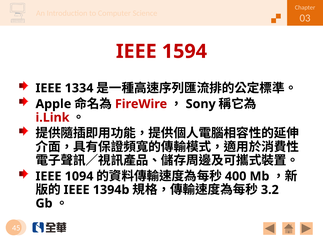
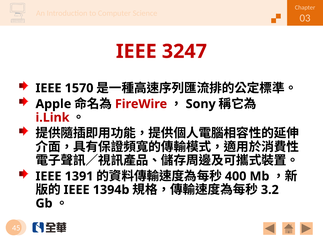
1594: 1594 -> 3247 (184, 51)
1334: 1334 -> 1570 (79, 88)
1094: 1094 -> 1391 (79, 176)
